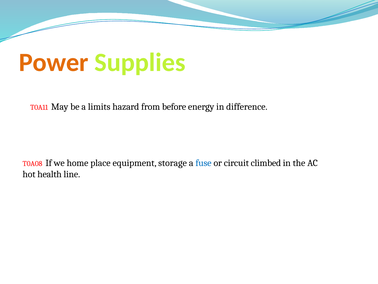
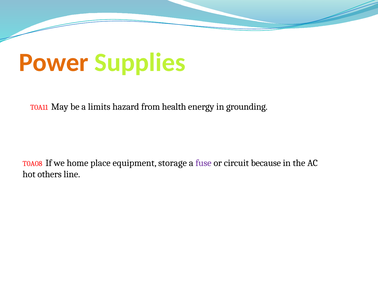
before: before -> health (174, 107)
difference: difference -> grounding (247, 107)
fuse colour: blue -> purple (203, 163)
climbed: climbed -> because (266, 163)
health: health -> others (50, 174)
